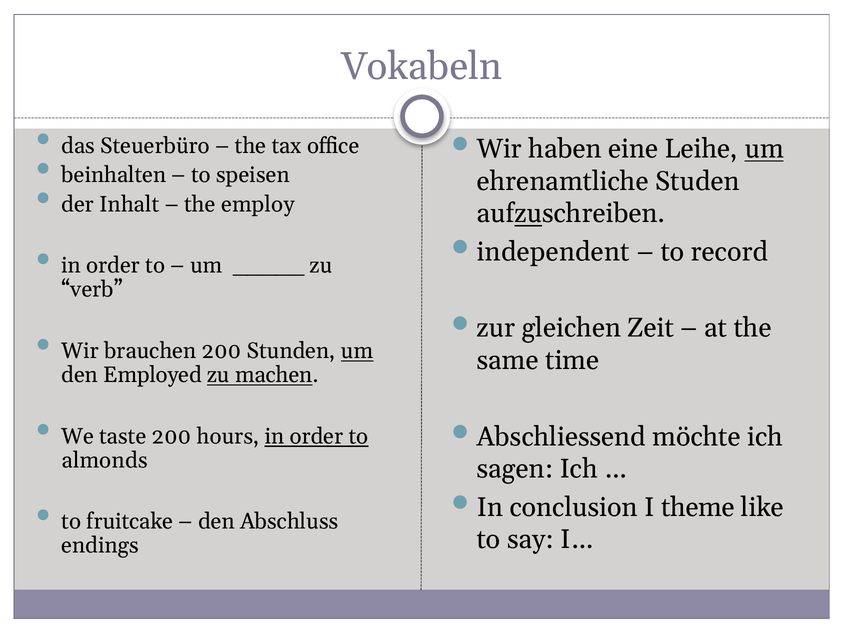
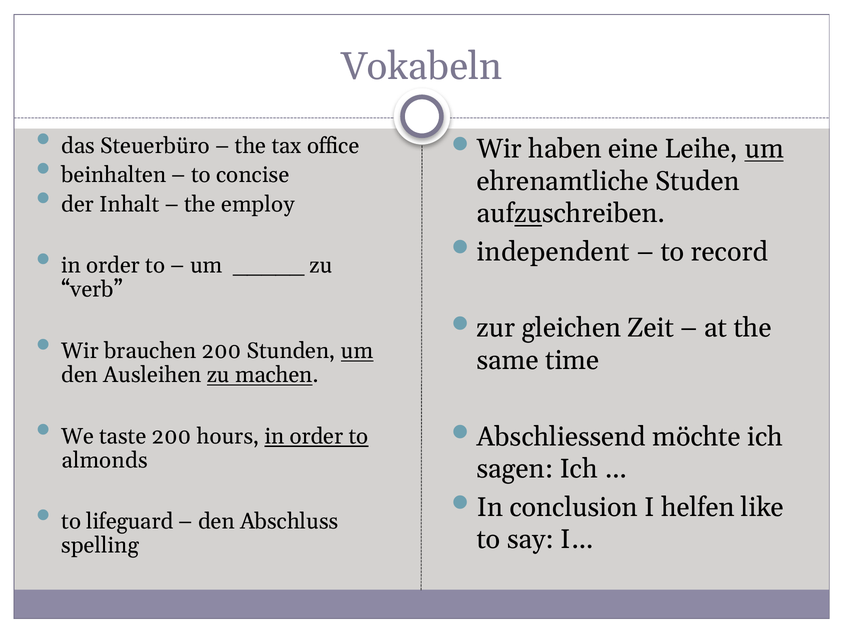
speisen: speisen -> concise (253, 175)
Employed: Employed -> Ausleihen (152, 375)
theme: theme -> helfen (698, 507)
fruitcake: fruitcake -> lifeguard (130, 522)
endings: endings -> spelling (100, 546)
